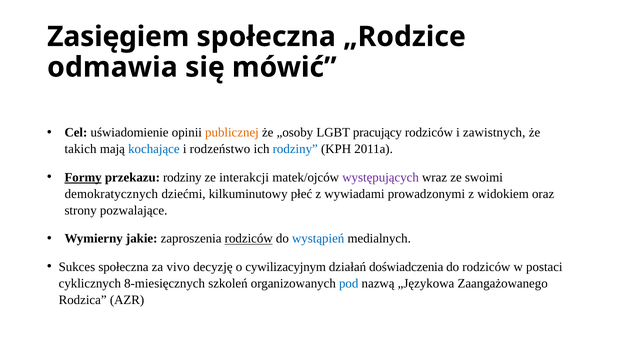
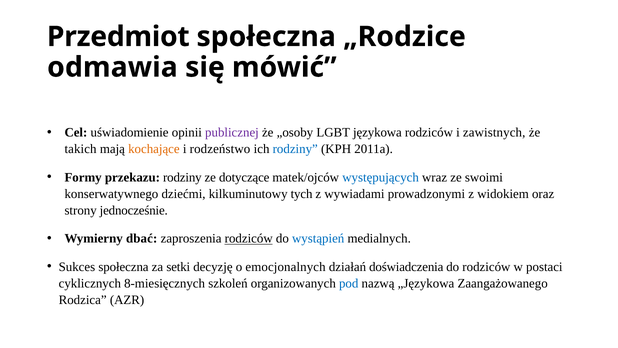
Zasięgiem: Zasięgiem -> Przedmiot (118, 37)
publicznej colour: orange -> purple (232, 133)
pracujący: pracujący -> językowa (377, 133)
kochające colour: blue -> orange (154, 149)
Formy underline: present -> none (83, 177)
interakcji: interakcji -> dotyczące (244, 177)
występujących colour: purple -> blue (381, 177)
demokratycznych: demokratycznych -> konserwatywnego (111, 194)
płeć: płeć -> tych (302, 194)
pozwalające: pozwalające -> jednocześnie (134, 210)
jakie: jakie -> dbać (142, 238)
vivo: vivo -> setki (178, 267)
cywilizacyjnym: cywilizacyjnym -> emocjonalnych (286, 267)
